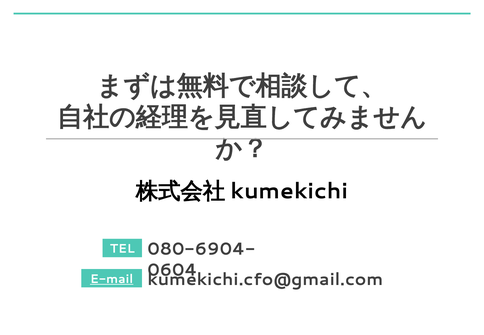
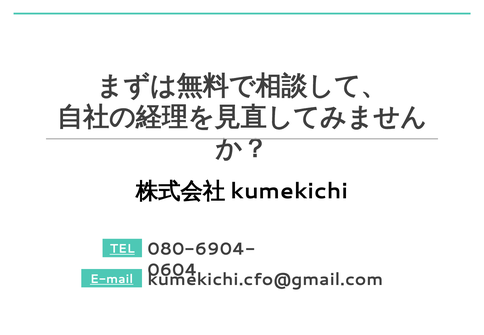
TEL underline: none -> present (122, 249)
